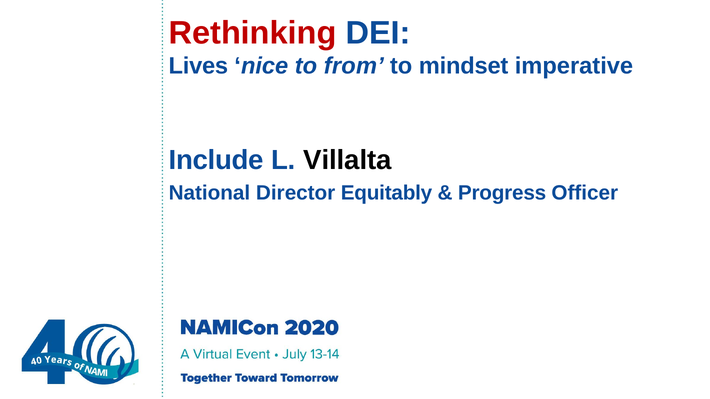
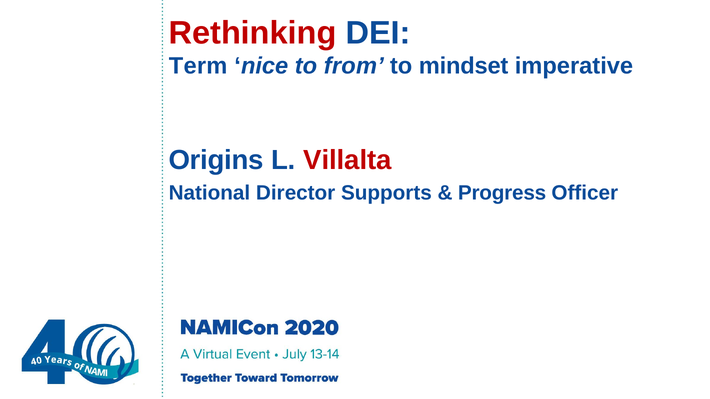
Lives: Lives -> Term (198, 66)
Include: Include -> Origins (216, 160)
Villalta colour: black -> red (347, 160)
Equitably: Equitably -> Supports (386, 193)
